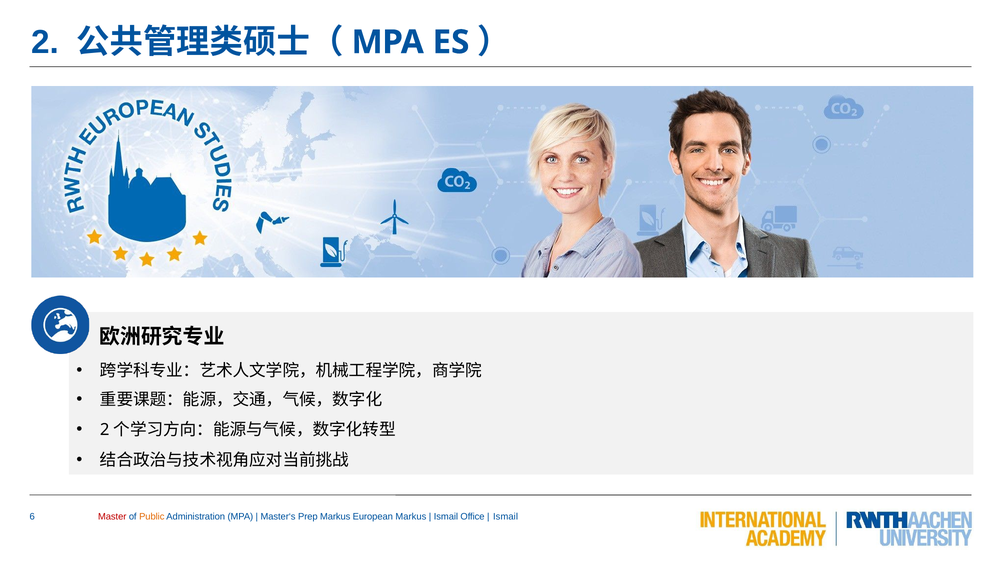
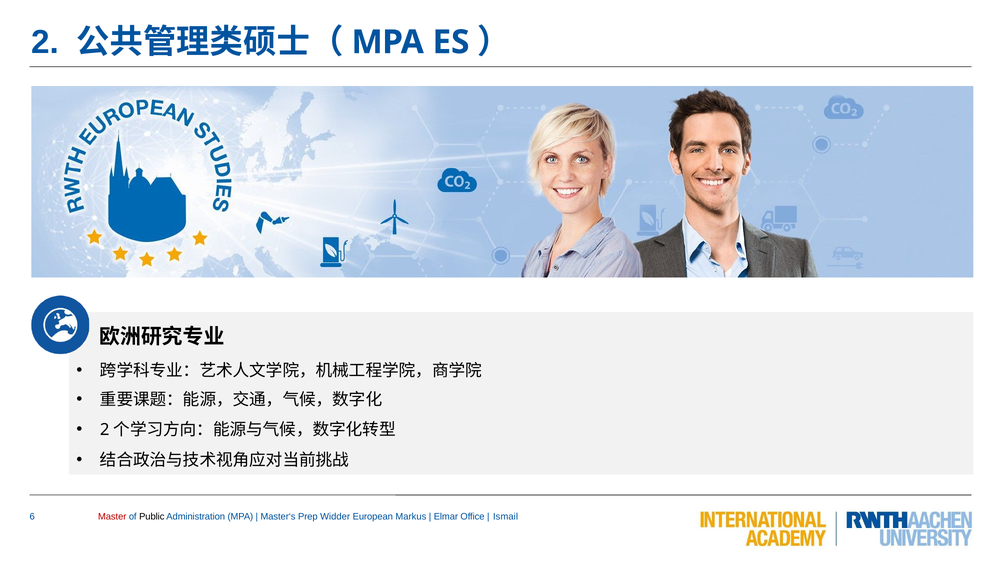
Public colour: orange -> black (152, 517)
Prep Markus: Markus -> Widder (335, 517)
Ismail: Ismail -> Elmar (446, 517)
